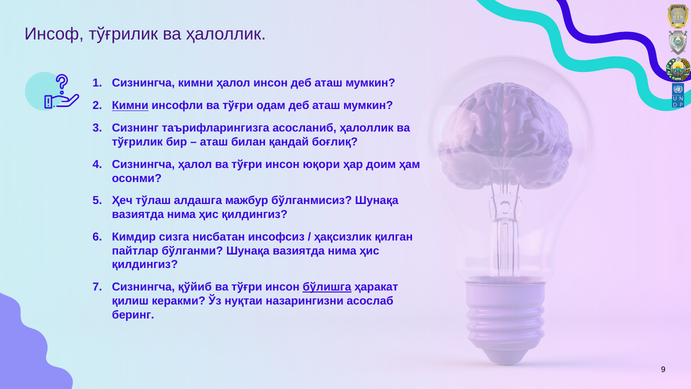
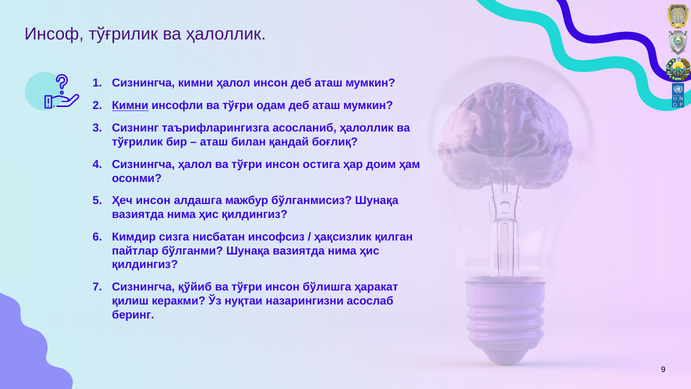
юқори: юқори -> остига (321, 164)
Ҳeч тўлаш: тўлаш -> инсон (153, 201)
бўлишга underline: present -> none (327, 287)
